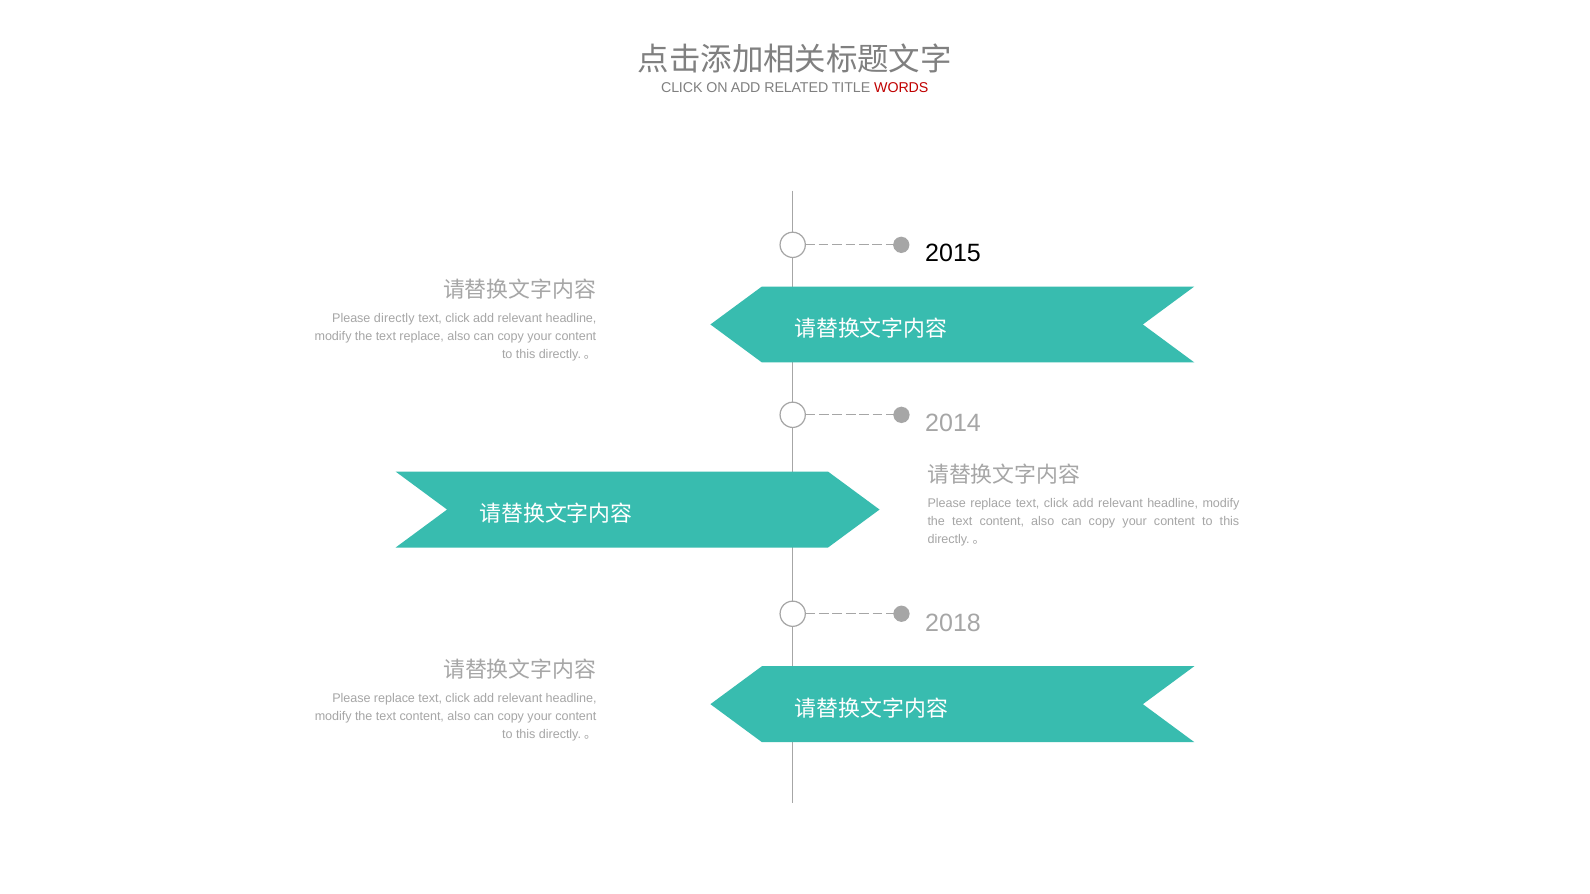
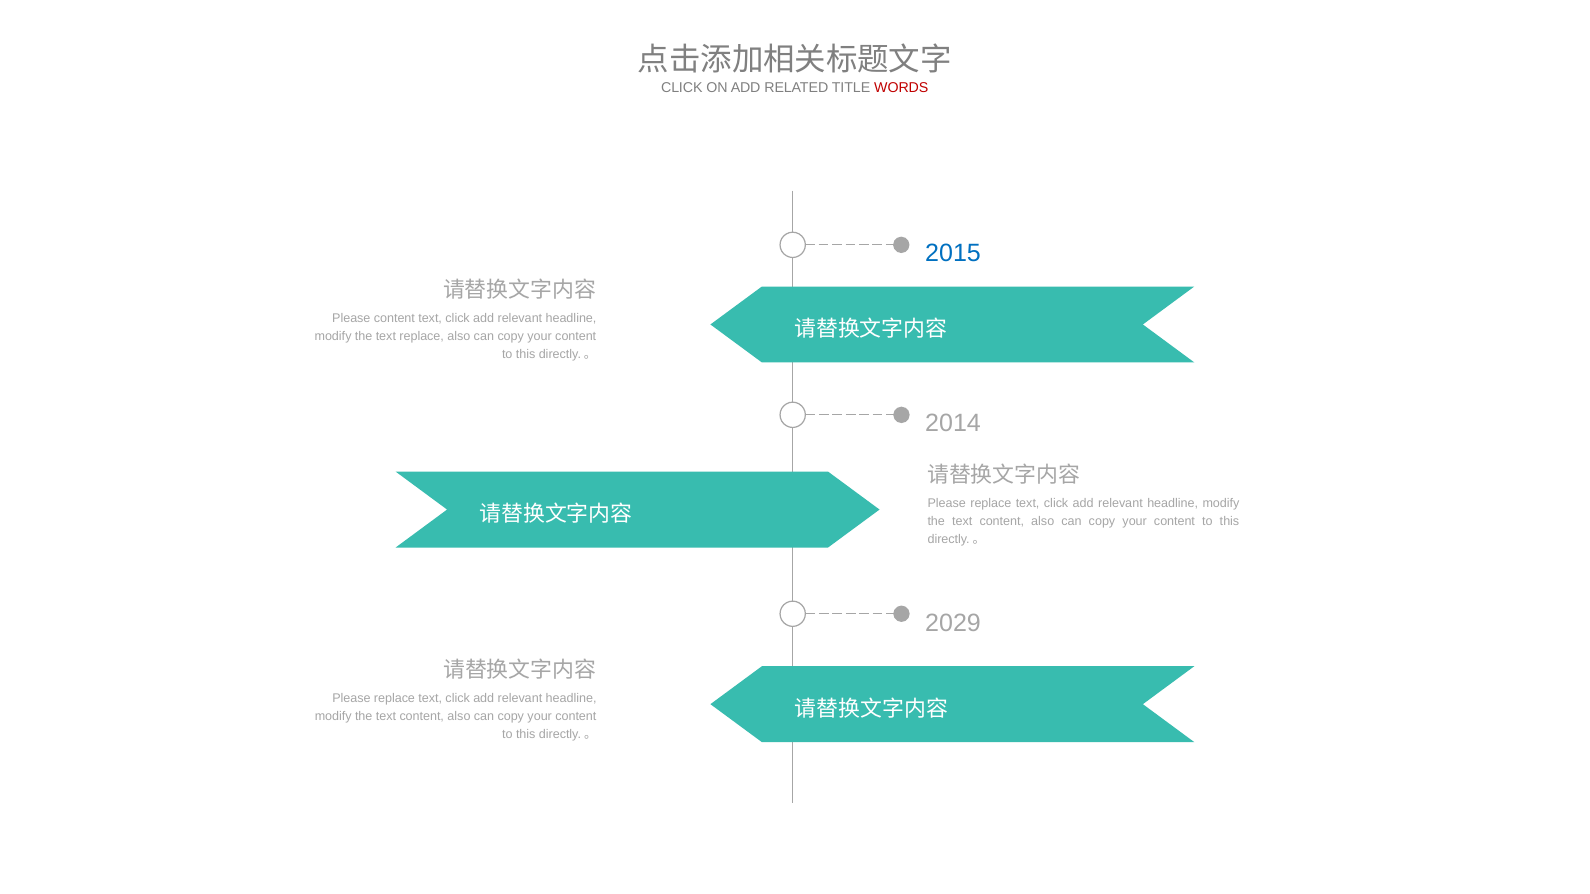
2015 colour: black -> blue (953, 253)
Please directly: directly -> content (394, 318)
2018: 2018 -> 2029 (953, 624)
